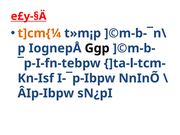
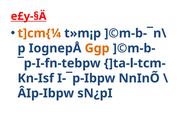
Ggp colour: black -> orange (97, 48)
